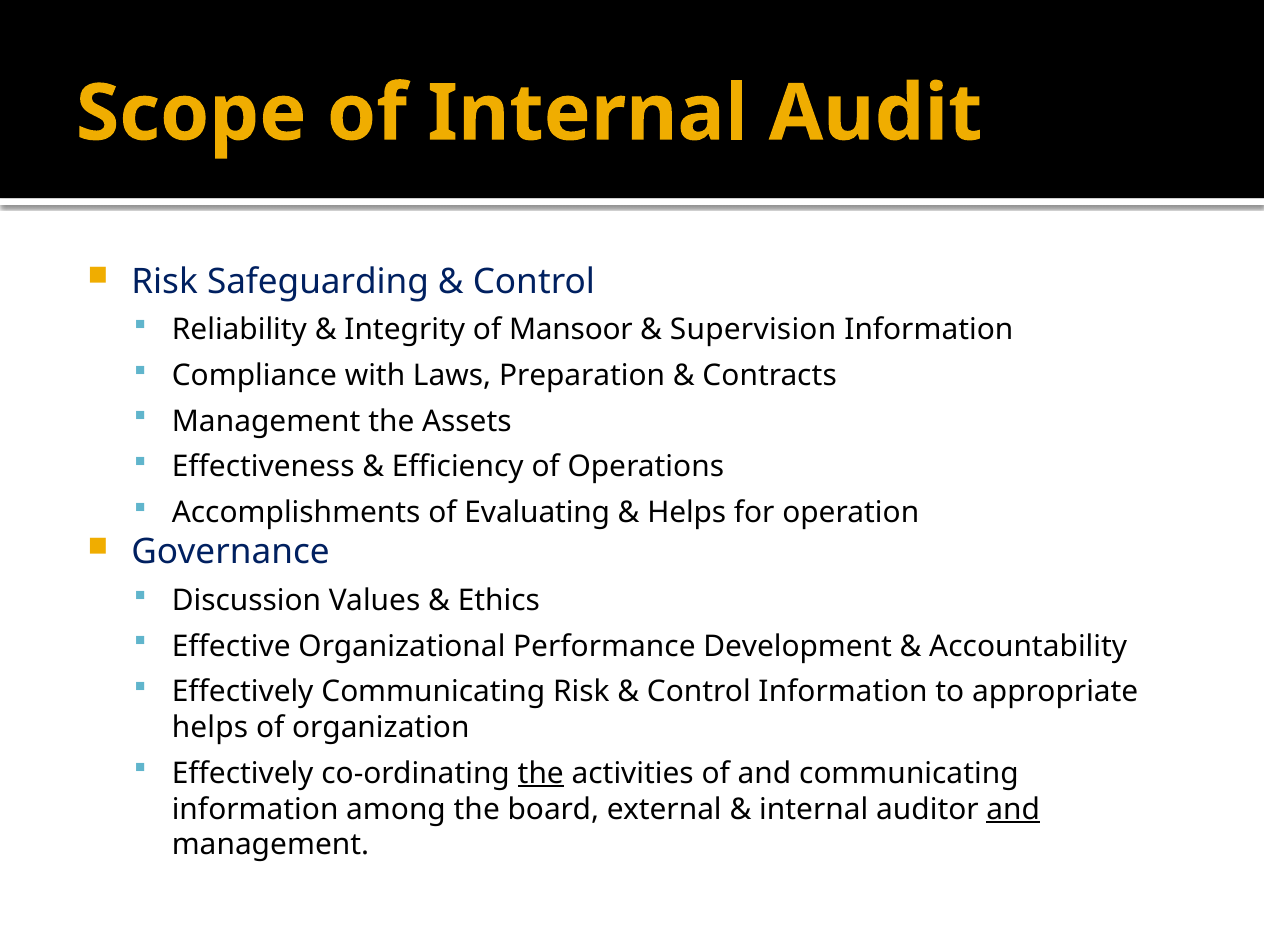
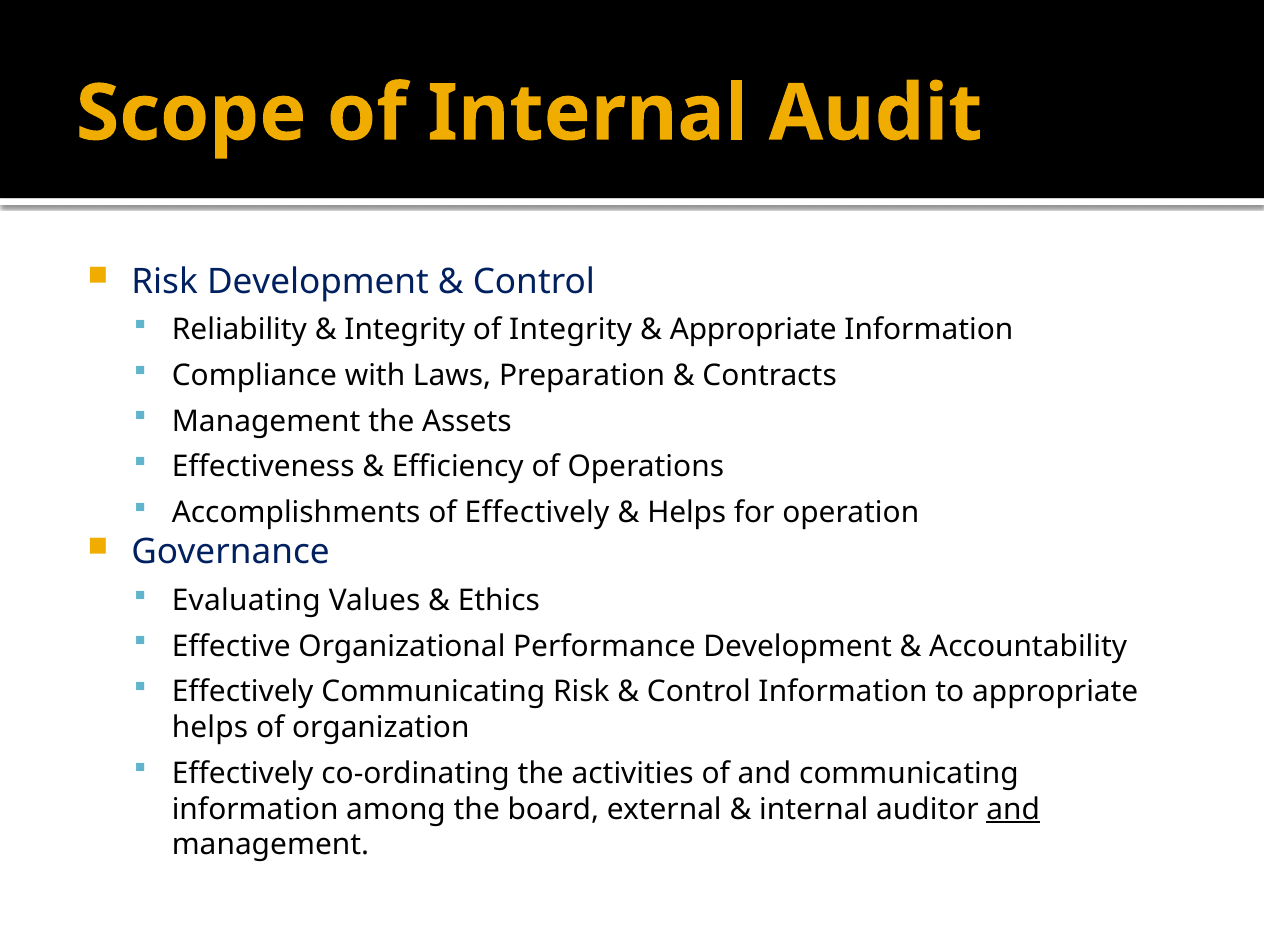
Risk Safeguarding: Safeguarding -> Development (318, 282)
of Mansoor: Mansoor -> Integrity (571, 330)
Supervision: Supervision -> Appropriate (753, 330)
of Evaluating: Evaluating -> Effectively (537, 513)
Discussion: Discussion -> Evaluating (246, 601)
the underline: present -> none (541, 773)
